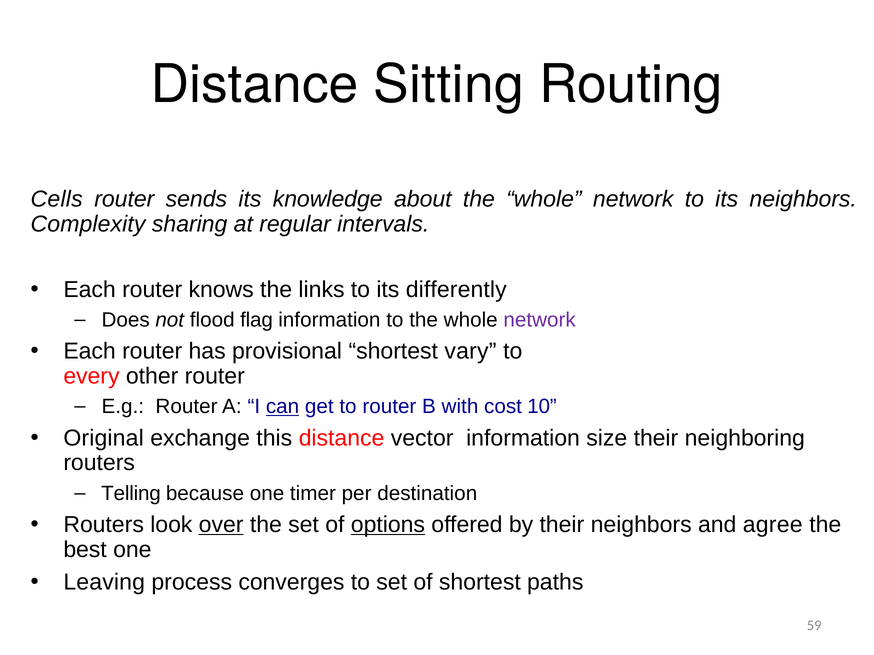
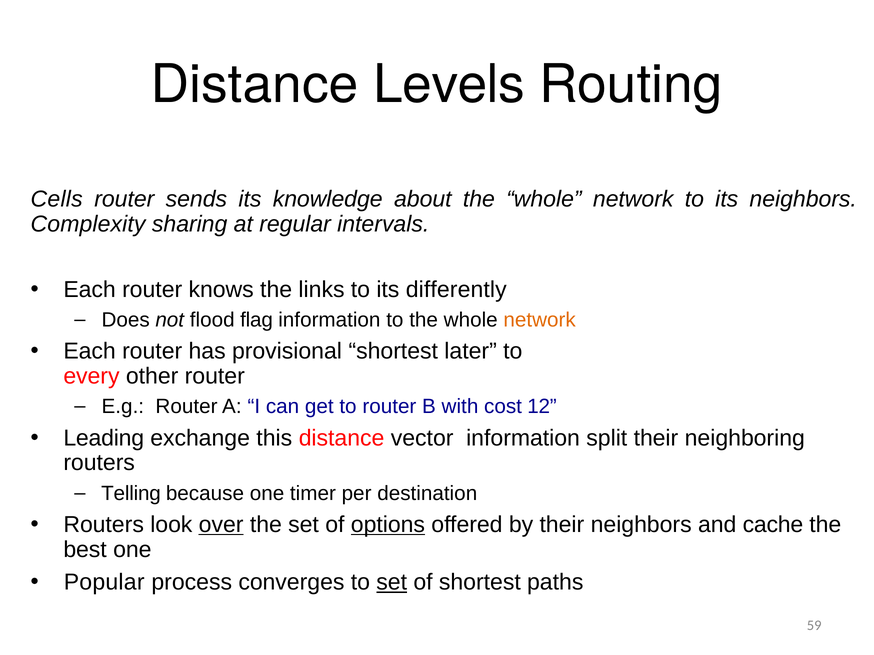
Sitting: Sitting -> Levels (449, 85)
network colour: purple -> orange (540, 320)
vary: vary -> later (471, 352)
can underline: present -> none (283, 407)
10: 10 -> 12 (542, 407)
Original: Original -> Leading (104, 438)
size: size -> split (607, 438)
agree: agree -> cache (773, 525)
Leaving: Leaving -> Popular (104, 583)
set underline: none -> present (392, 583)
